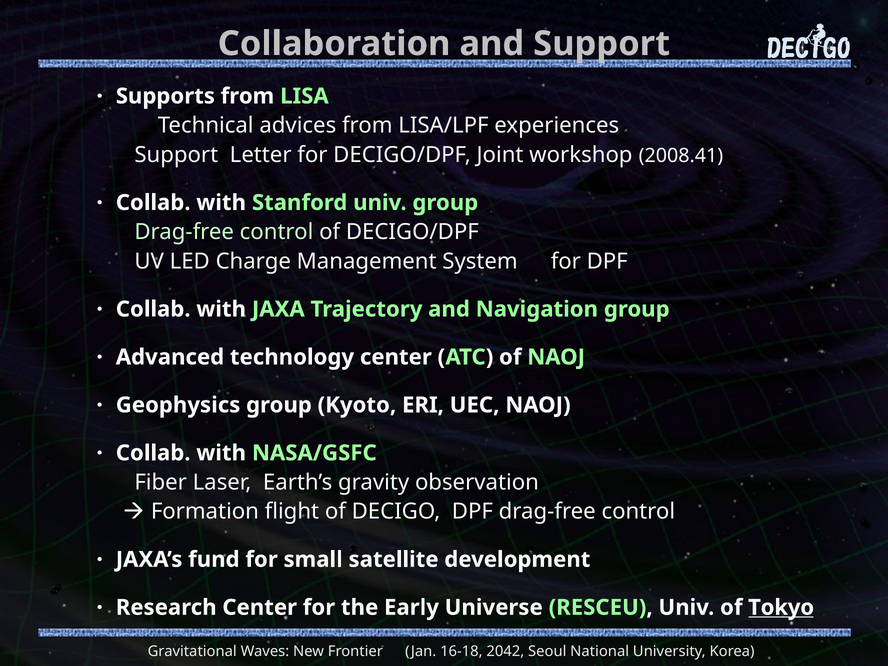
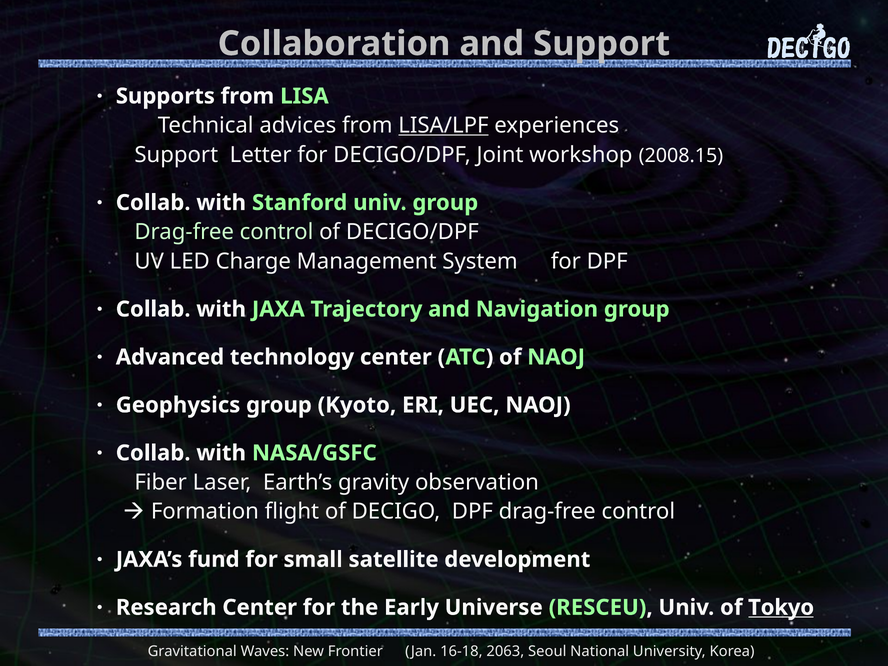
LISA/LPF underline: none -> present (443, 125)
2008.41: 2008.41 -> 2008.15 (681, 156)
2042: 2042 -> 2063 (505, 651)
